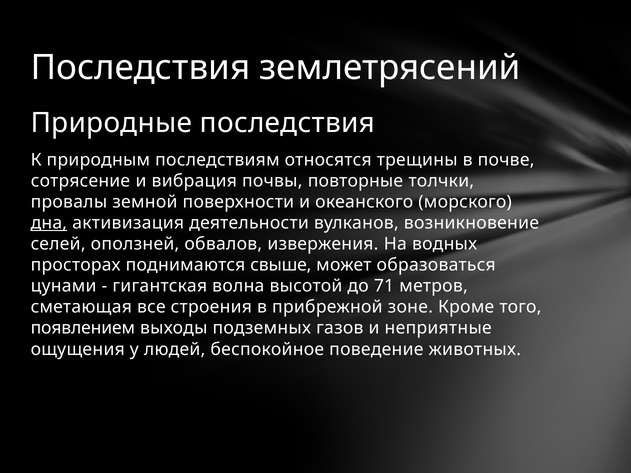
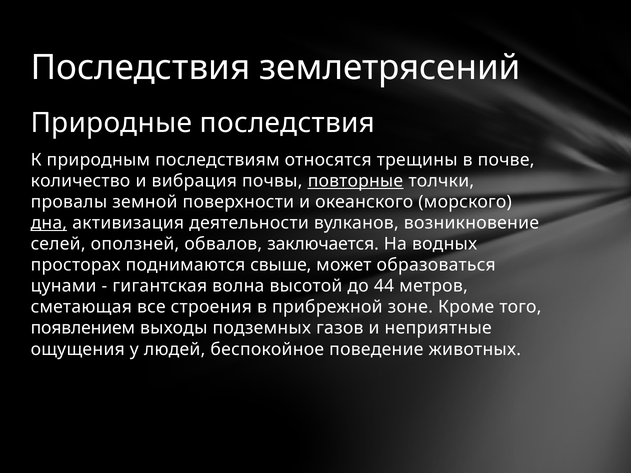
сотрясение: сотрясение -> количество (80, 181)
повторные underline: none -> present (355, 181)
извержения: извержения -> заключается (323, 244)
71: 71 -> 44 (384, 286)
